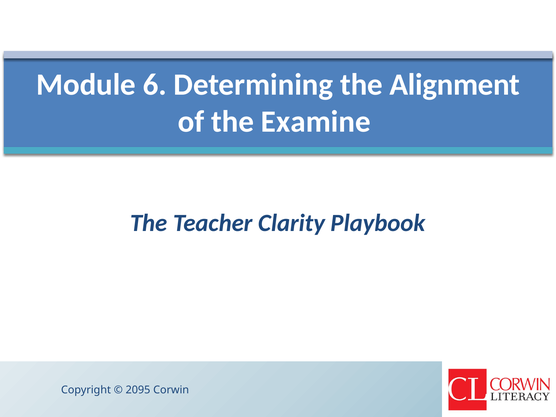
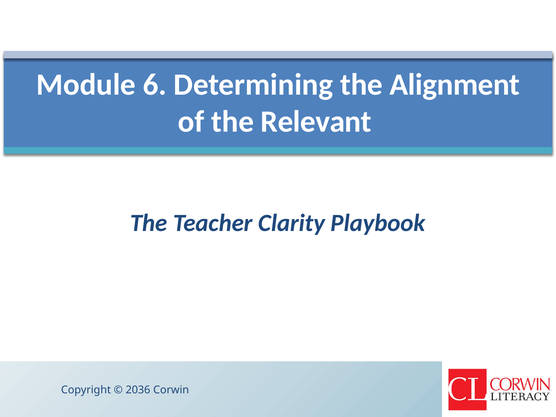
Examine: Examine -> Relevant (316, 122)
2095: 2095 -> 2036 (138, 390)
